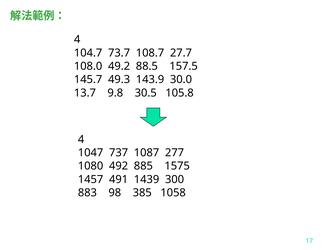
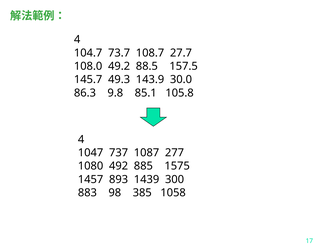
13.7: 13.7 -> 86.3 (85, 93)
30.5: 30.5 -> 85.1 (146, 93)
491: 491 -> 893 (119, 179)
